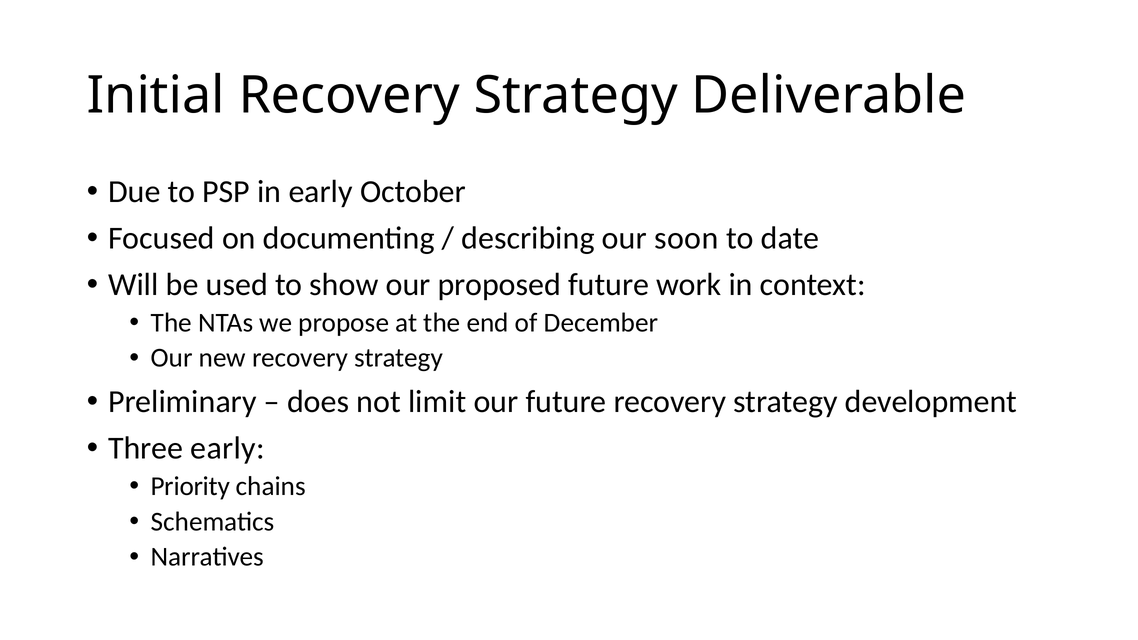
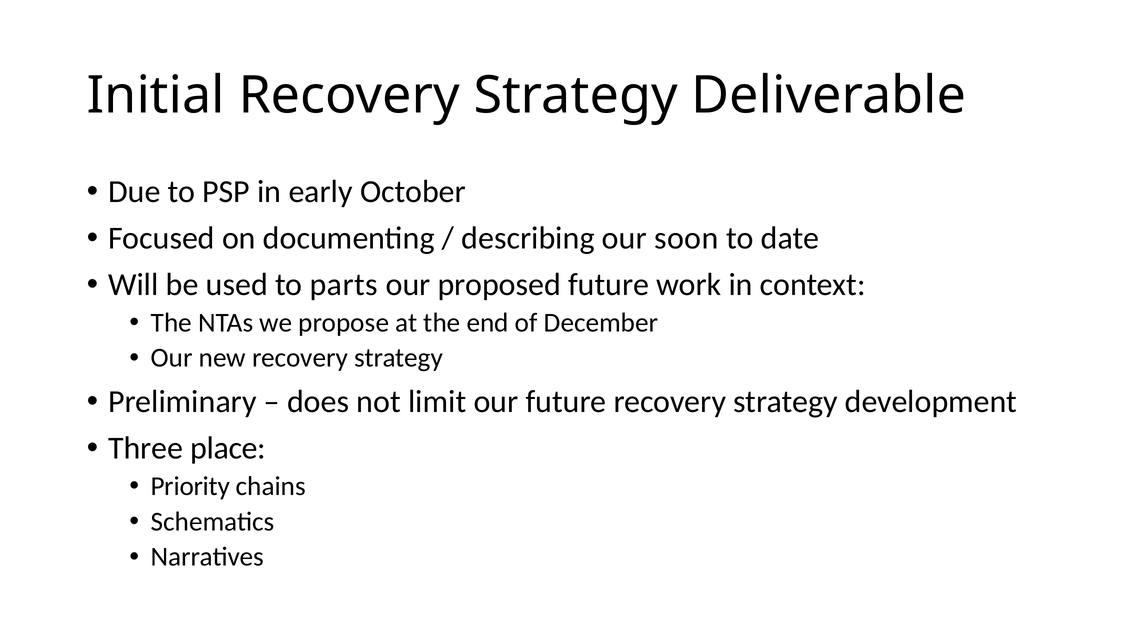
show: show -> parts (344, 285)
Three early: early -> place (228, 448)
